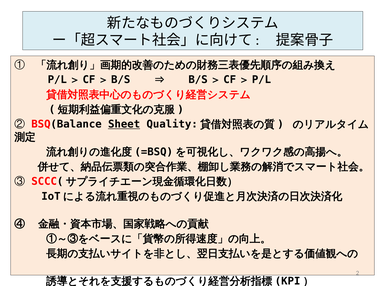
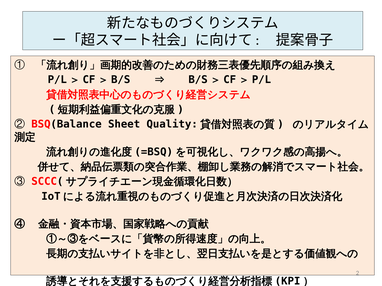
Sheet underline: present -> none (124, 124)
